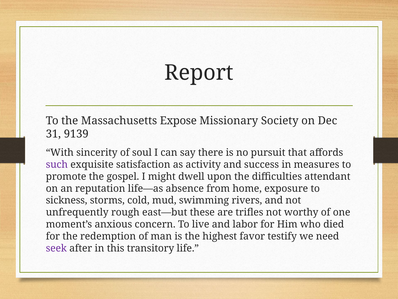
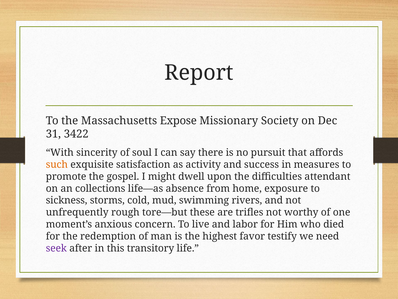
9139: 9139 -> 3422 (76, 134)
such colour: purple -> orange (57, 164)
reputation: reputation -> collections (100, 188)
east—but: east—but -> tore—but (165, 212)
